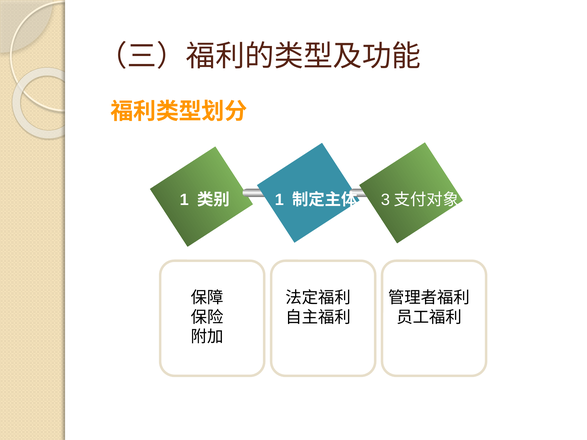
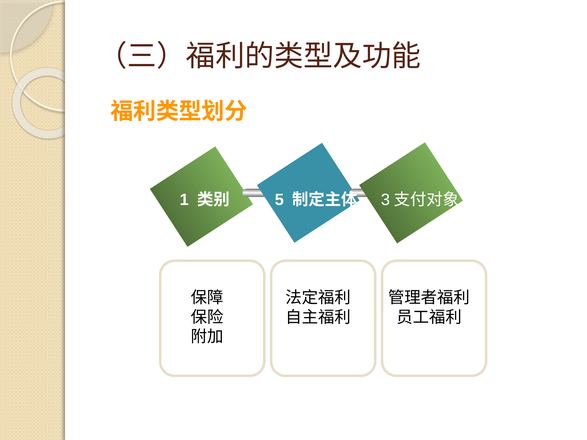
1: 1 -> 5 (279, 200)
